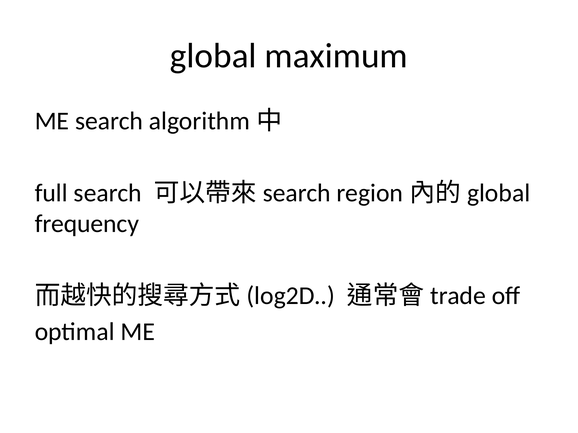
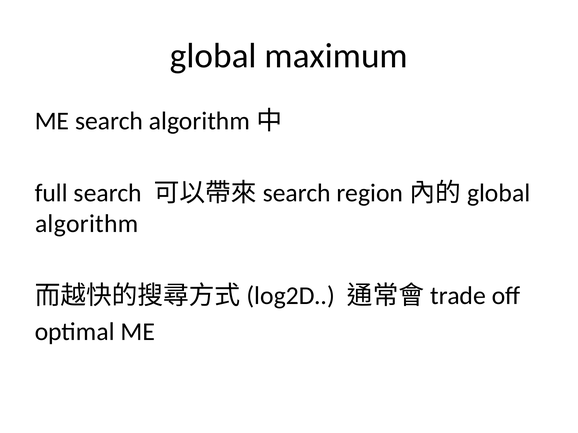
frequency: frequency -> algorithm (87, 224)
